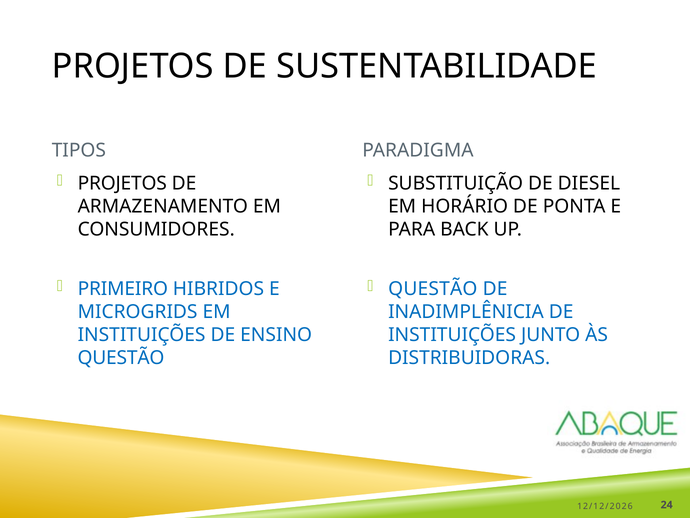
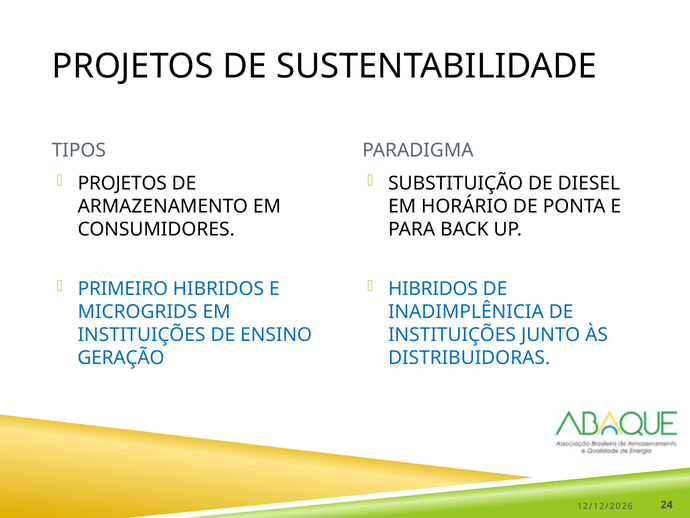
QUESTÃO: QUESTÃO -> HIBRIDOS (433, 288)
QUESTÃO: QUESTÃO -> GERAÇÃO (121, 358)
